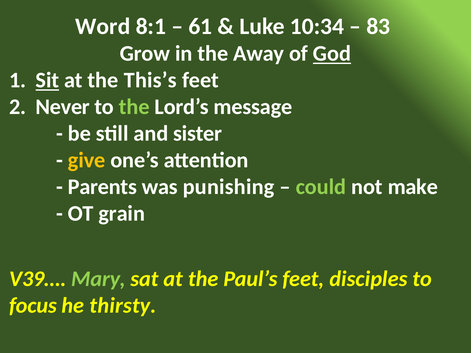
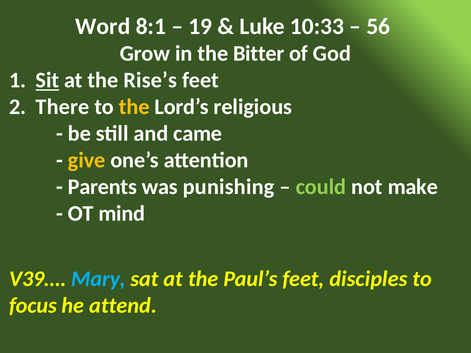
61: 61 -> 19 (200, 26)
10:34: 10:34 -> 10:33 (317, 26)
83: 83 -> 56 (378, 26)
Away: Away -> Bitter (259, 54)
God underline: present -> none (332, 54)
This’s: This’s -> Rise’s (150, 80)
Never: Never -> There (62, 107)
the colour: light green -> yellow (134, 107)
message: message -> religious (253, 107)
sister: sister -> came (198, 134)
grain: grain -> mind (122, 214)
Mary colour: light green -> light blue (98, 279)
thirsty: thirsty -> attend (123, 306)
